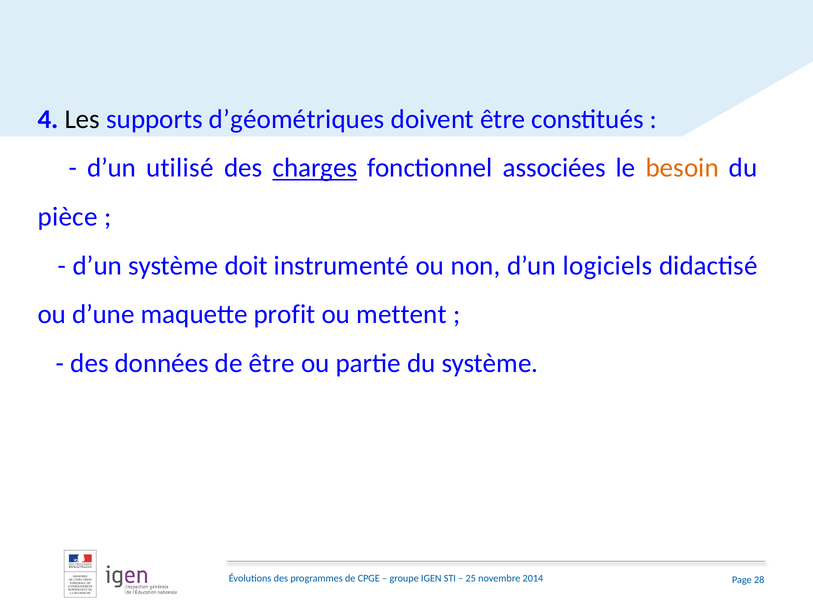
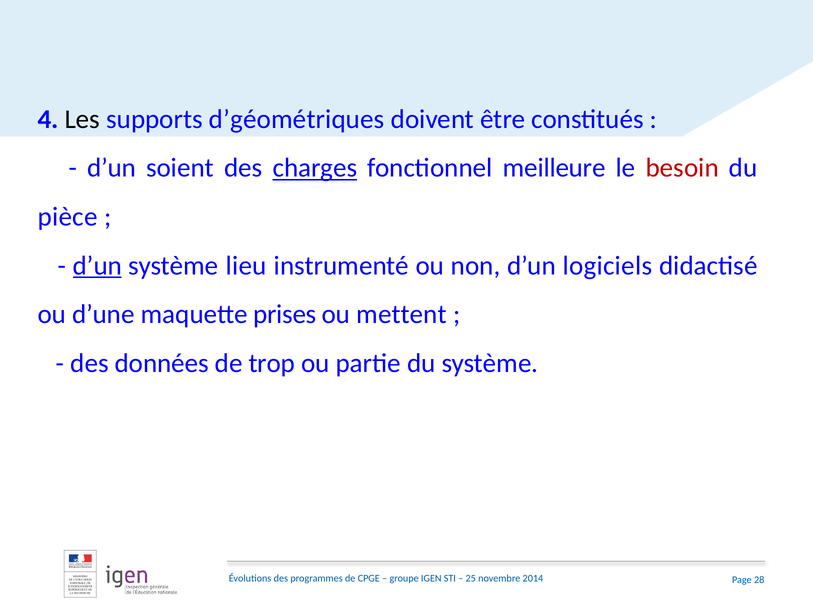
utilisé: utilisé -> soient (180, 168)
associées: associées -> meilleure (554, 168)
besoin colour: orange -> red (682, 168)
d’un underline: none -> present (97, 265)
doit: doit -> lieu (246, 265)
profit: profit -> prises (285, 314)
de être: être -> trop (272, 363)
